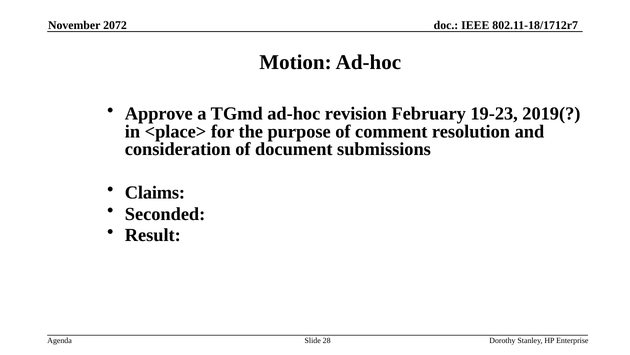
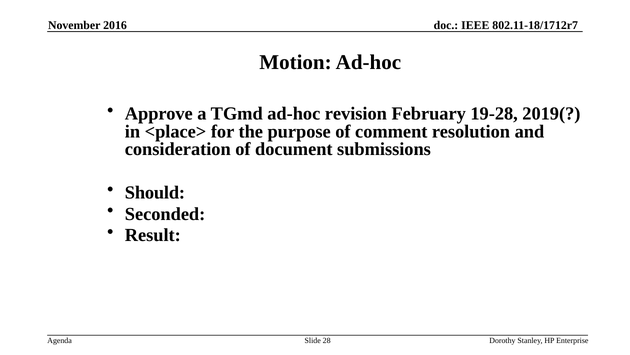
2072: 2072 -> 2016 (115, 25)
19-23: 19-23 -> 19-28 (494, 114)
Claims: Claims -> Should (155, 192)
